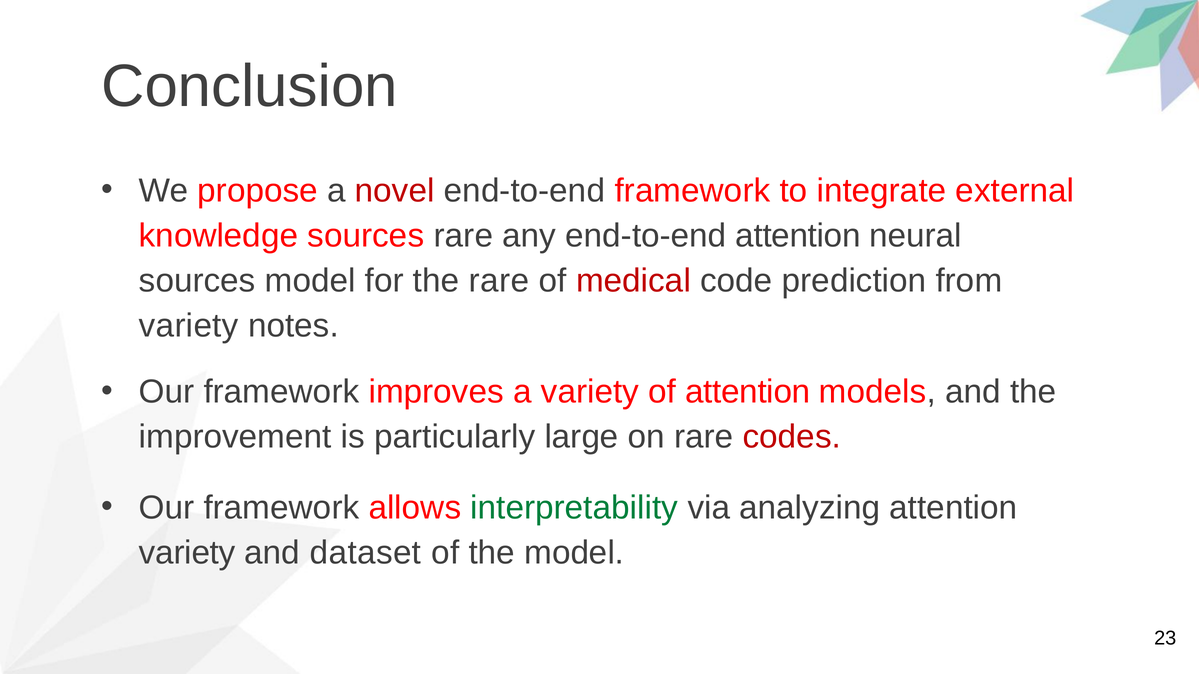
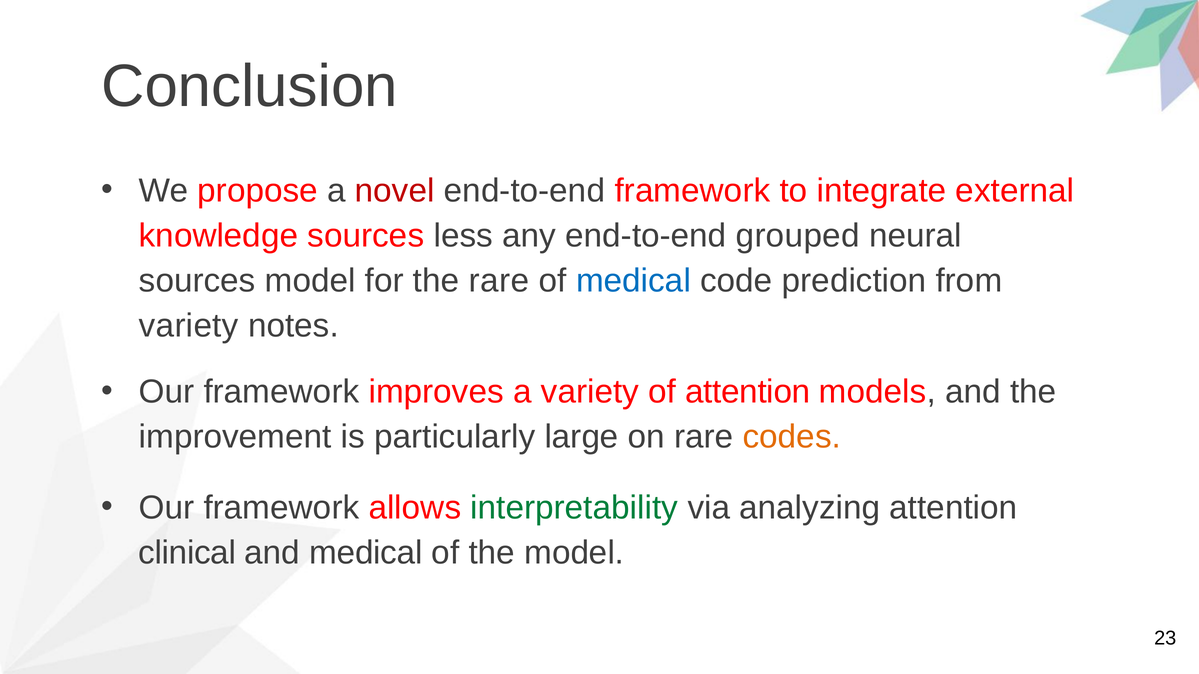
sources rare: rare -> less (463, 236)
end-to-end attention: attention -> grouped (798, 236)
medical colour: red -> blue (633, 281)
codes colour: red -> orange (792, 437)
variety: variety -> clinical (187, 553)
and dataset: dataset -> medical (366, 553)
